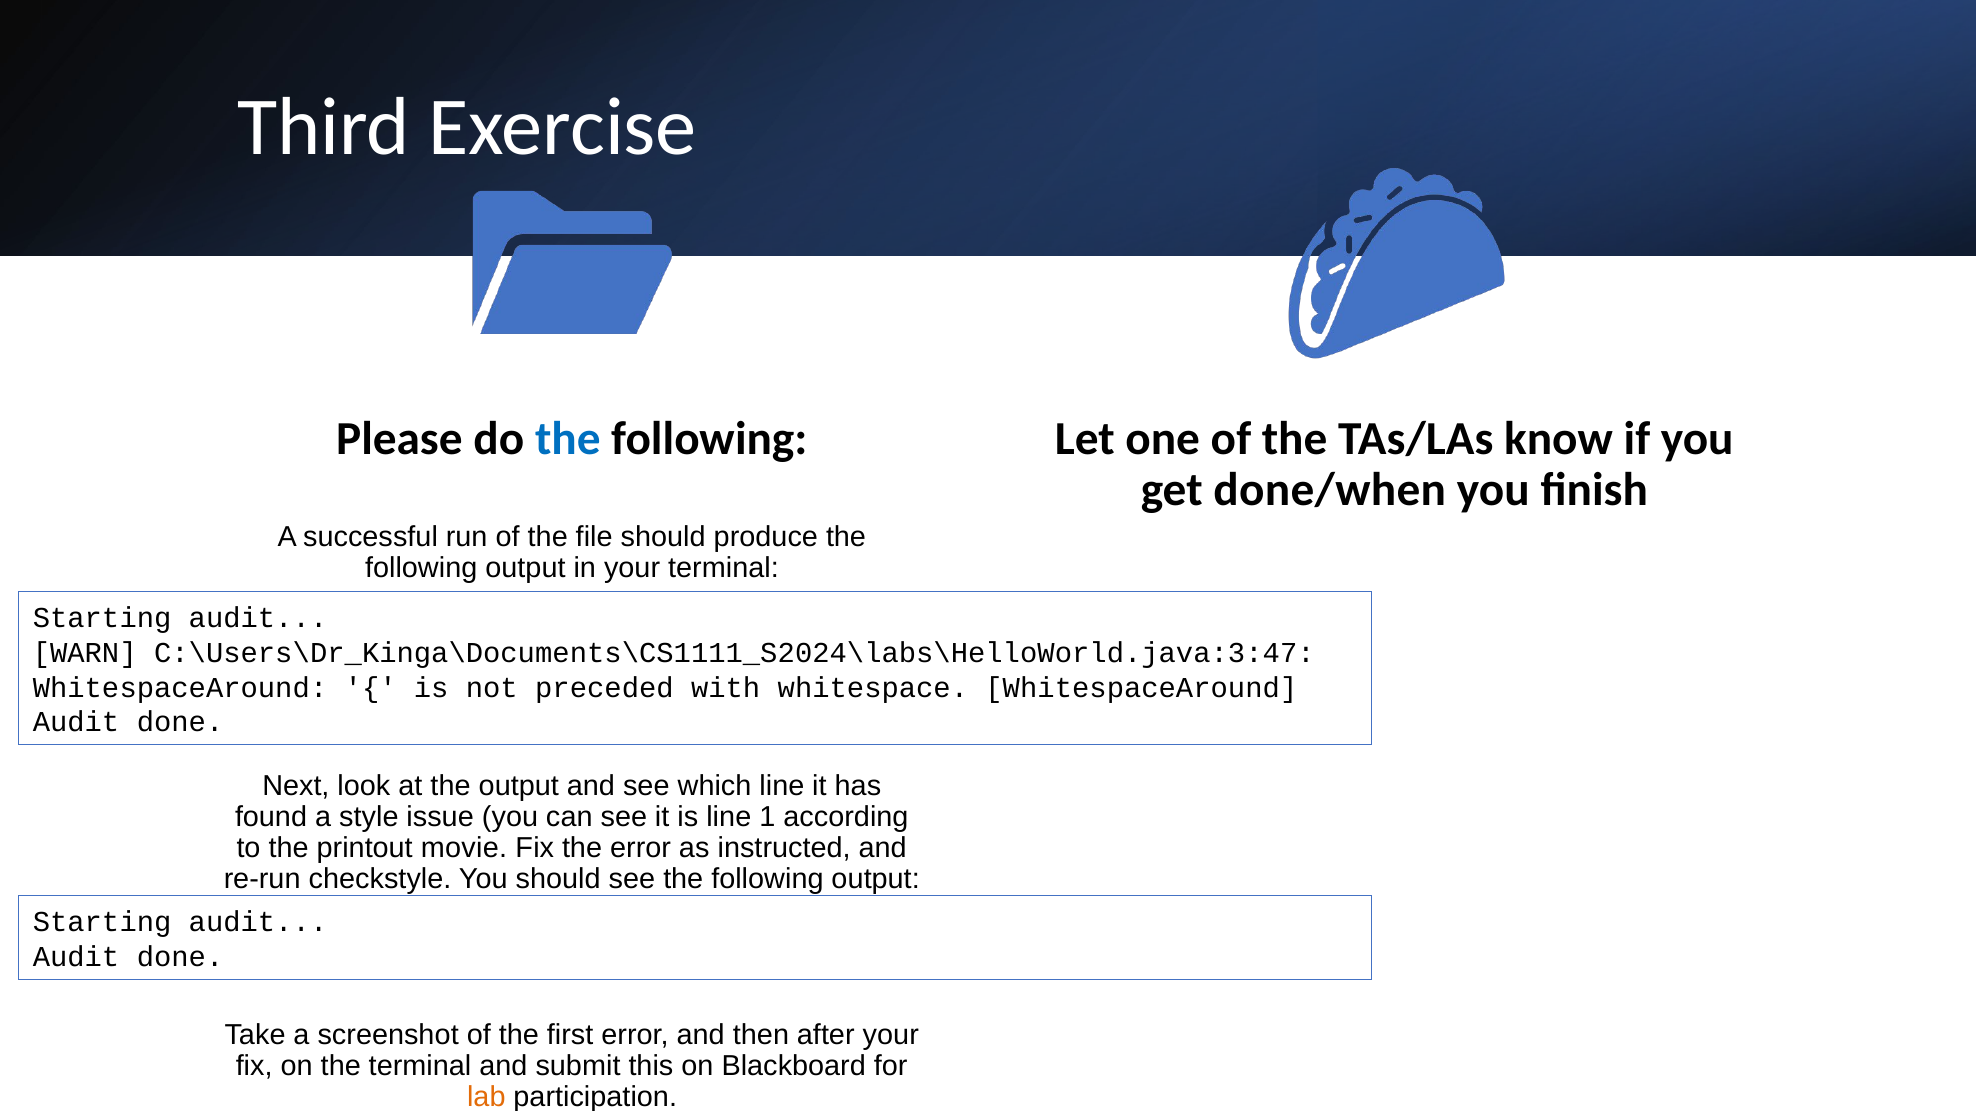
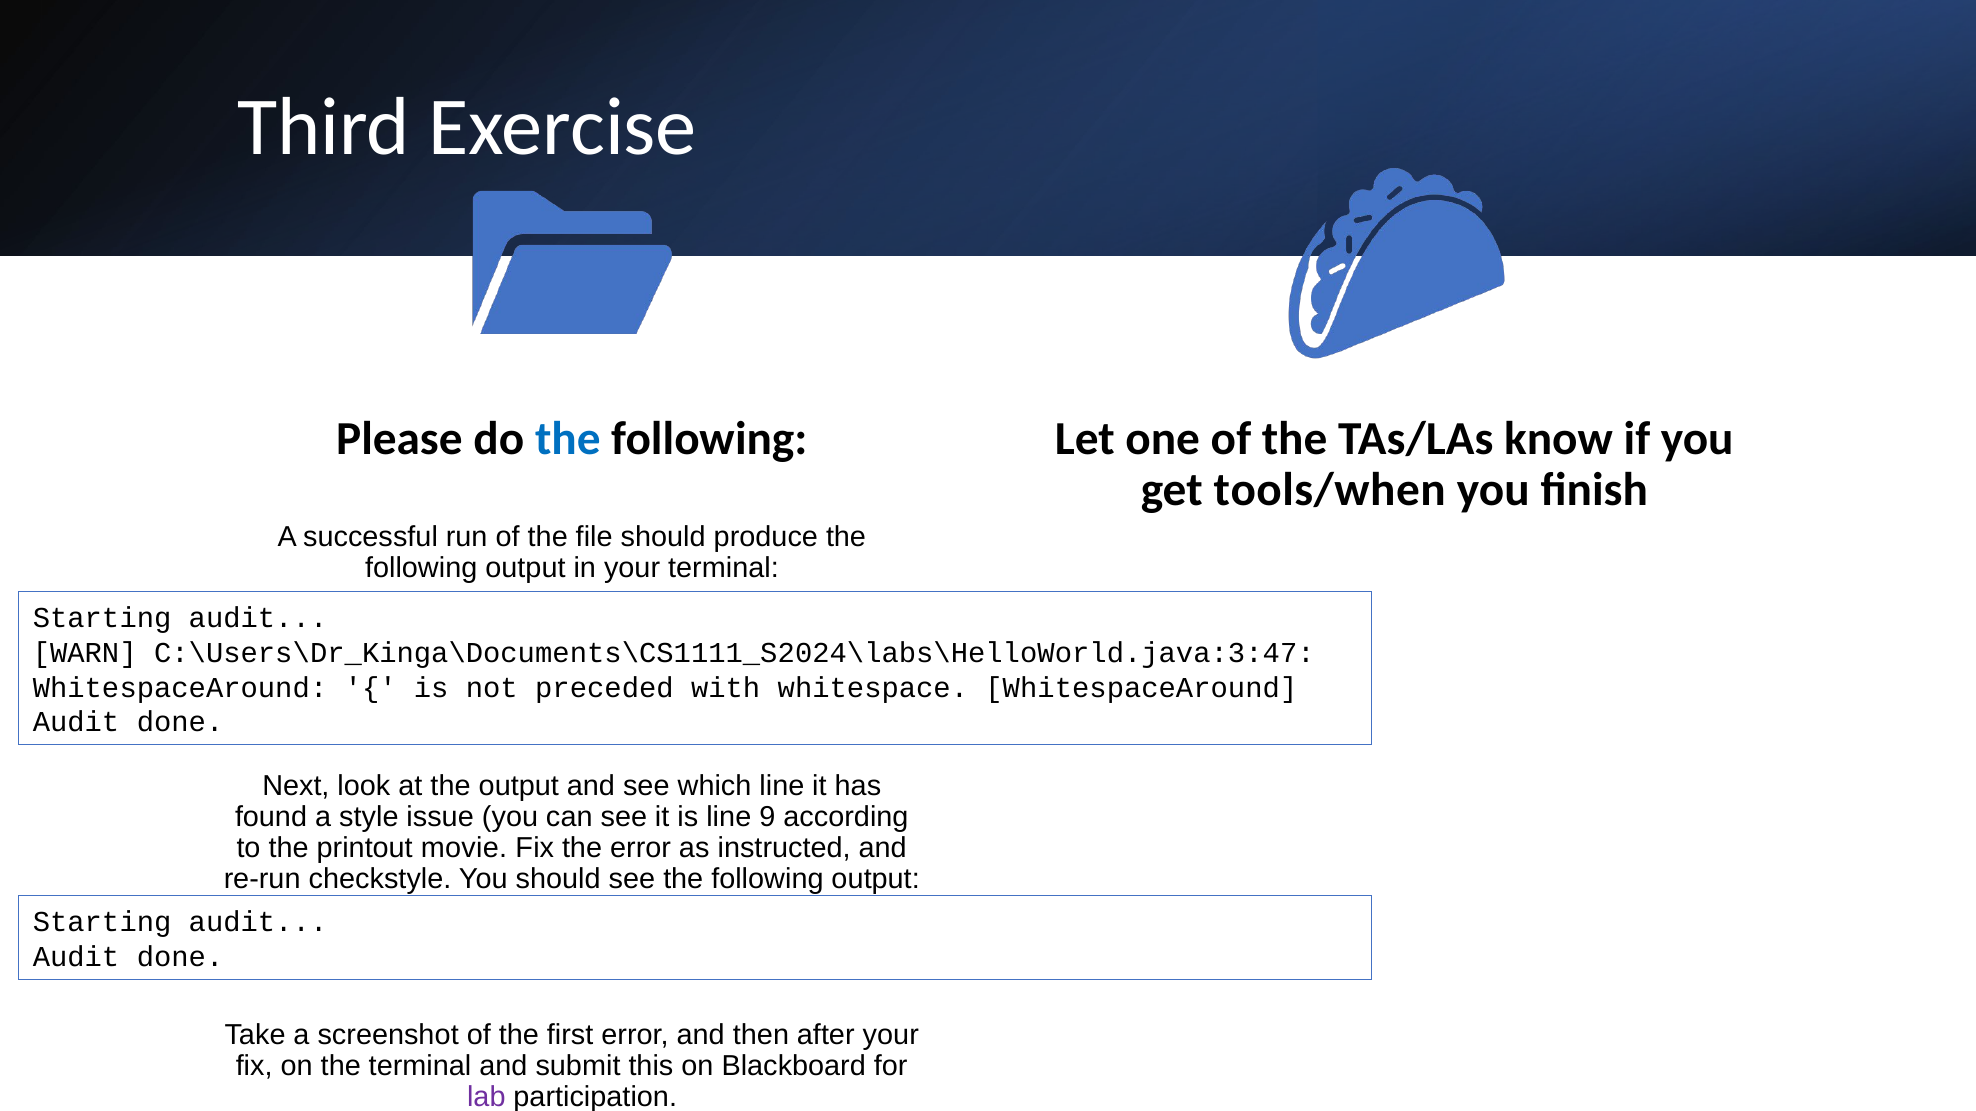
done/when: done/when -> tools/when (1330, 490)
1: 1 -> 9 (767, 817)
lab colour: orange -> purple (486, 1097)
